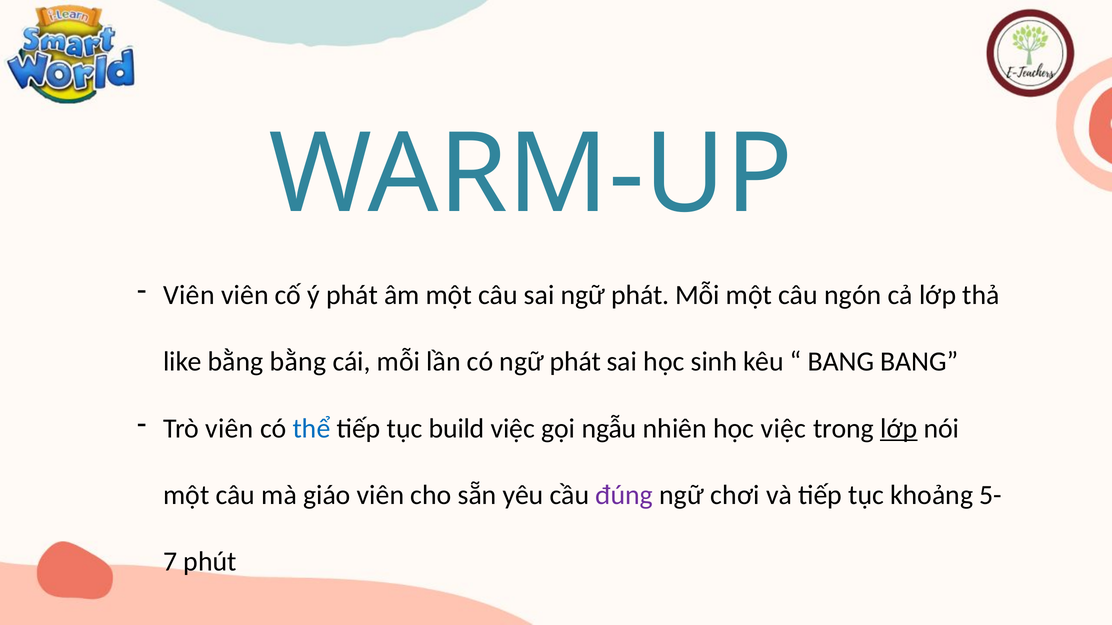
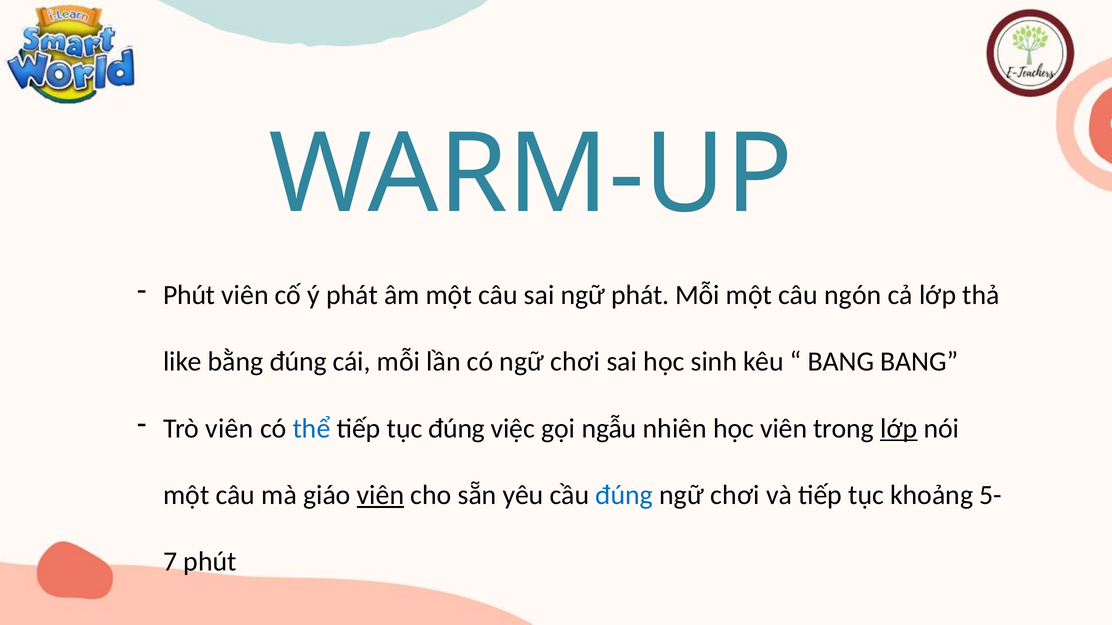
Viên: Viên -> Phút (189, 295)
bằng bằng: bằng -> đúng (298, 362)
có ngữ phát: phát -> chơi (575, 362)
tục build: build -> đúng (457, 429)
học việc: việc -> viên (784, 429)
viên underline: none -> present (380, 495)
đúng colour: purple -> blue (624, 495)
